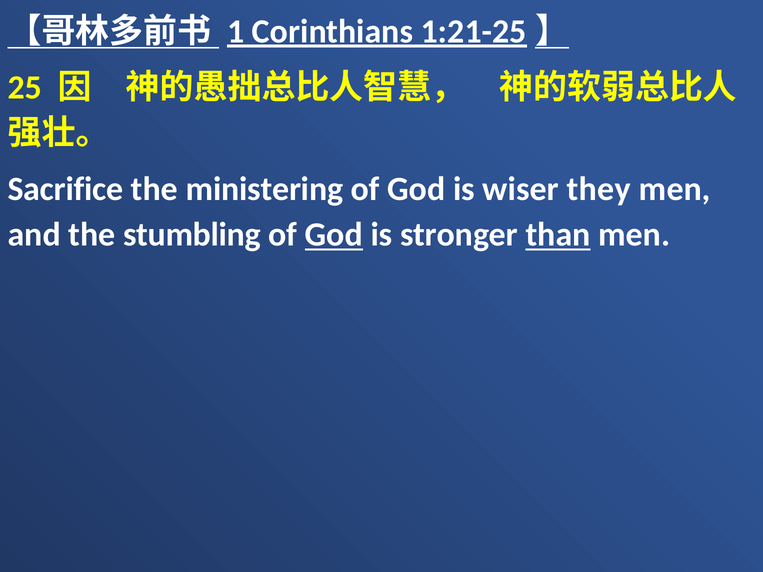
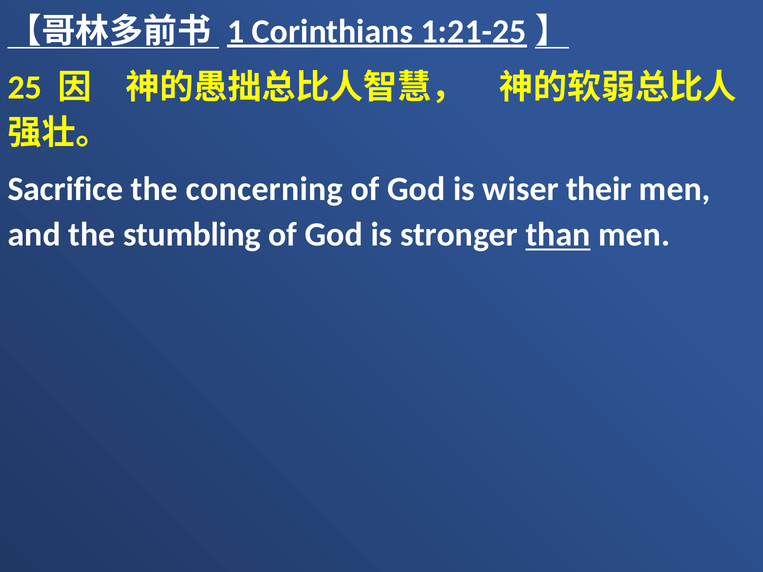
ministering: ministering -> concerning (264, 189)
they: they -> their (599, 189)
God underline: present -> none (334, 235)
